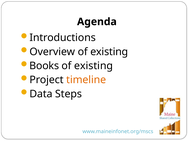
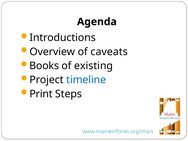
Overview of existing: existing -> caveats (109, 52)
timeline colour: orange -> blue (86, 80)
Data: Data -> Print (41, 94)
